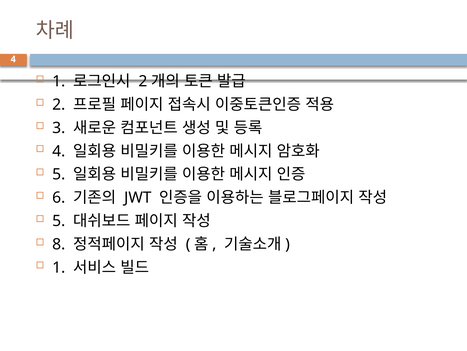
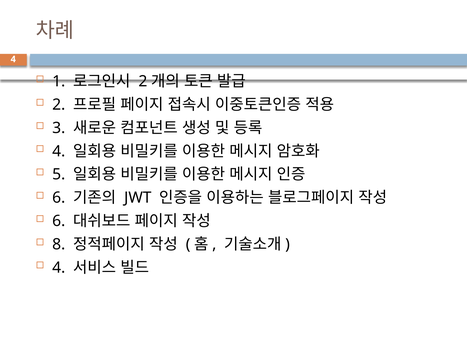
5: 5 -> 6 (59, 221)
1: 1 -> 4 (59, 267)
